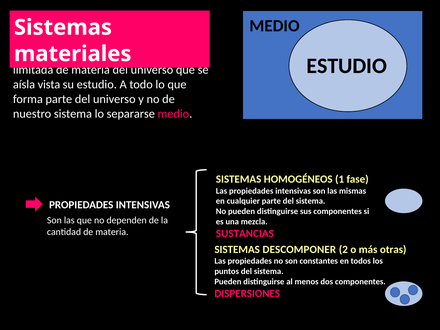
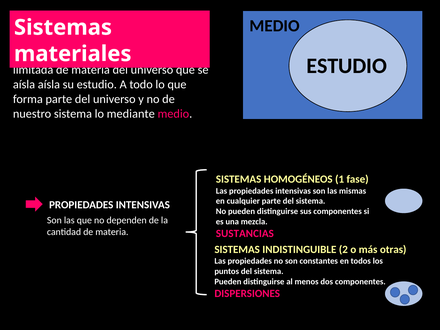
aísla vista: vista -> aísla (49, 84)
separarse: separarse -> mediante (131, 114)
DESCOMPONER: DESCOMPONER -> INDISTINGUIBLE (299, 249)
